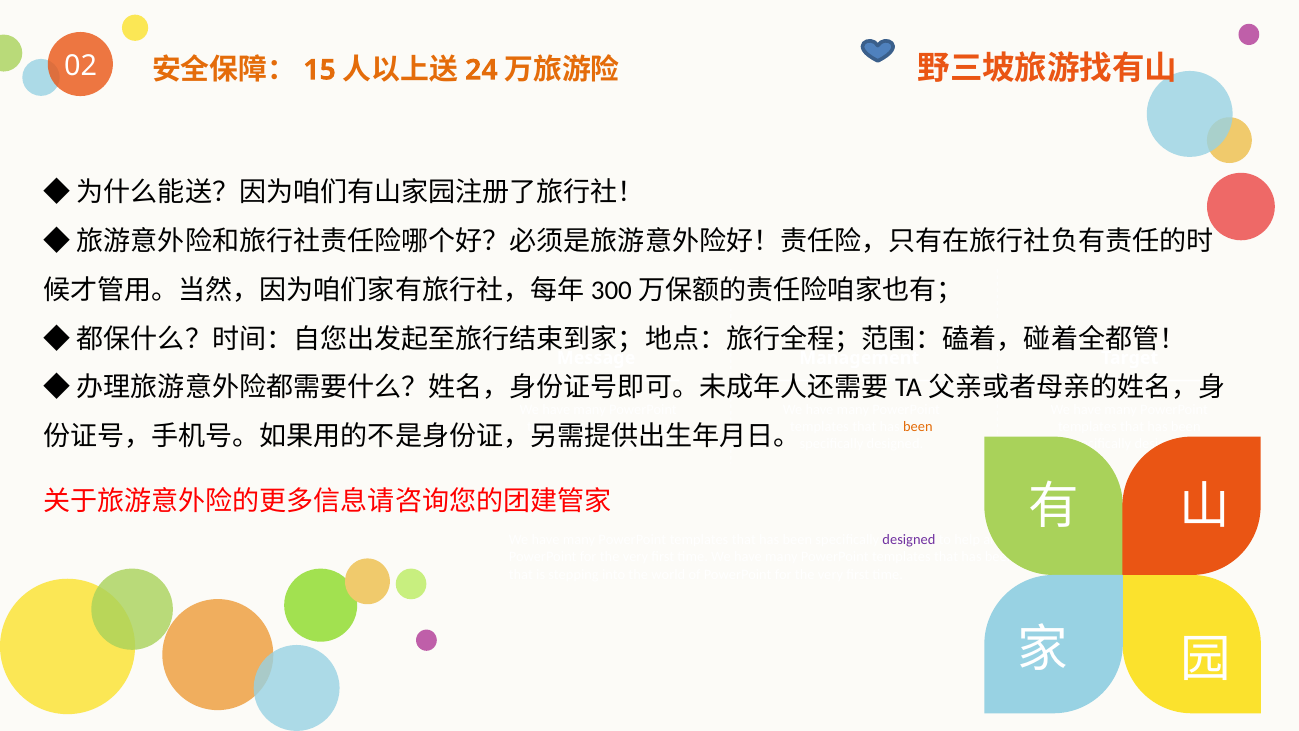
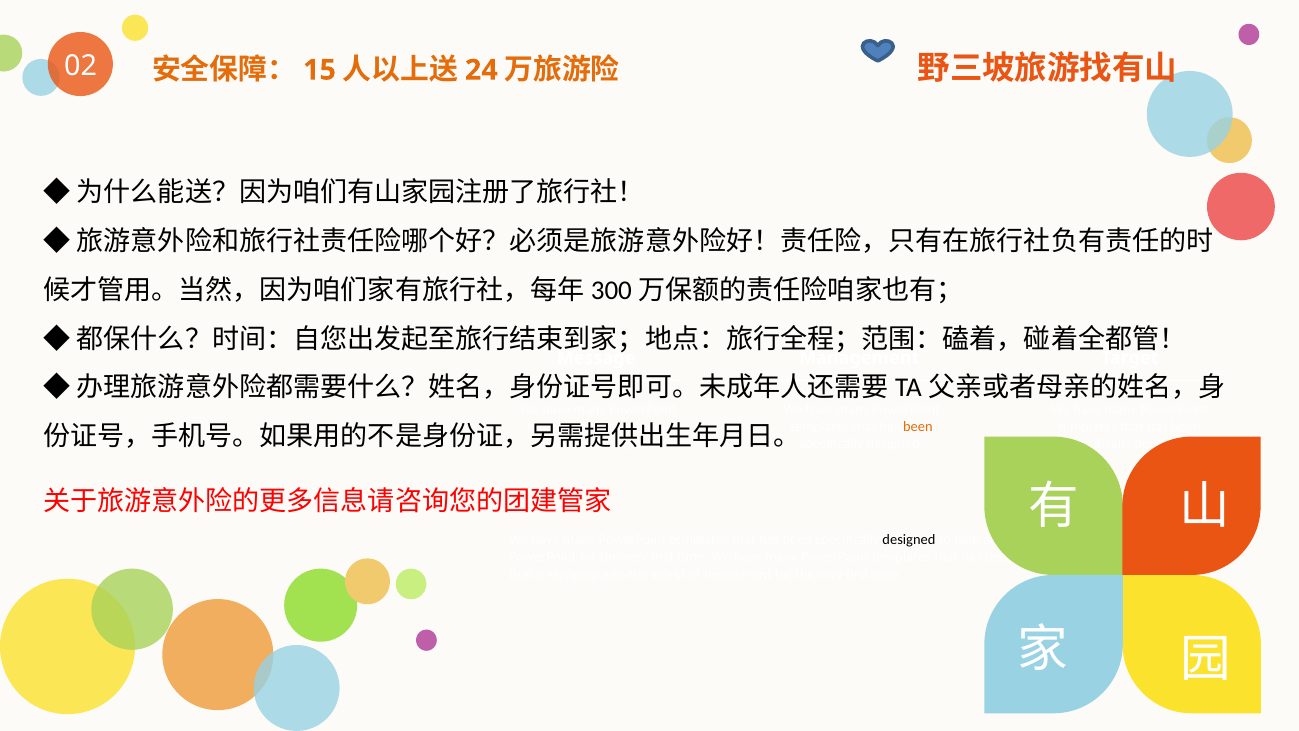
designed colour: purple -> black (909, 539)
